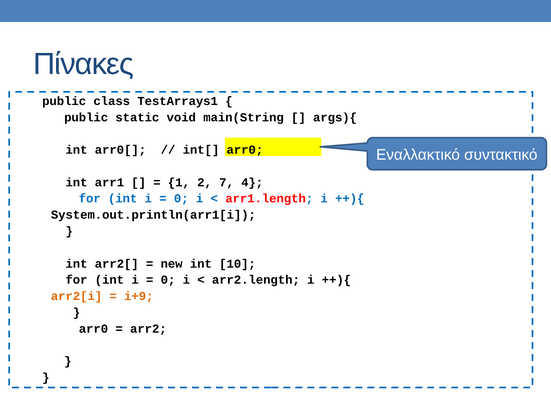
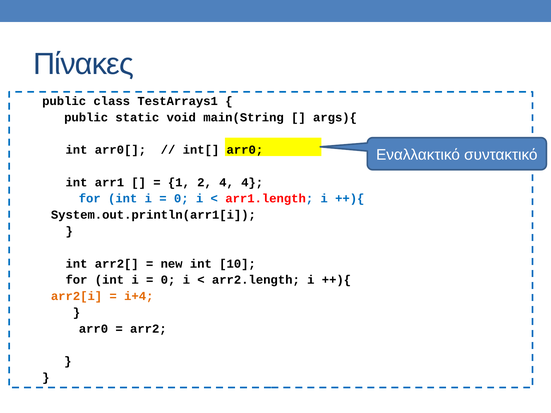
2 7: 7 -> 4 (227, 182)
i+9: i+9 -> i+4 (139, 296)
